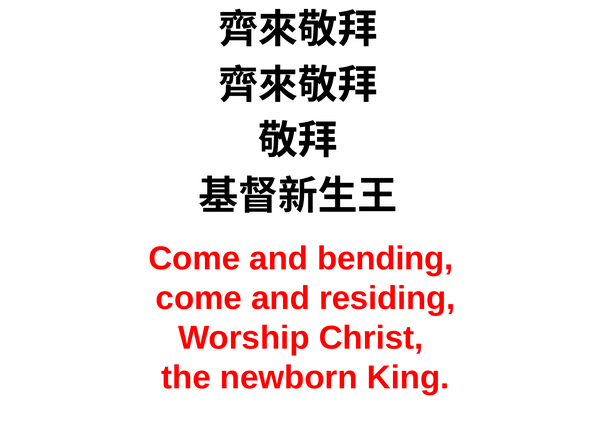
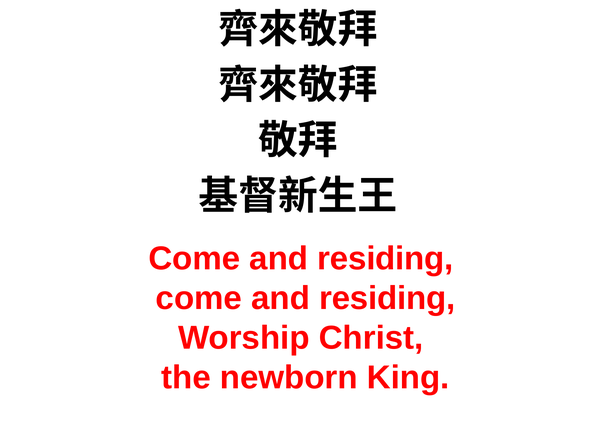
bending: bending -> residing (385, 259)
